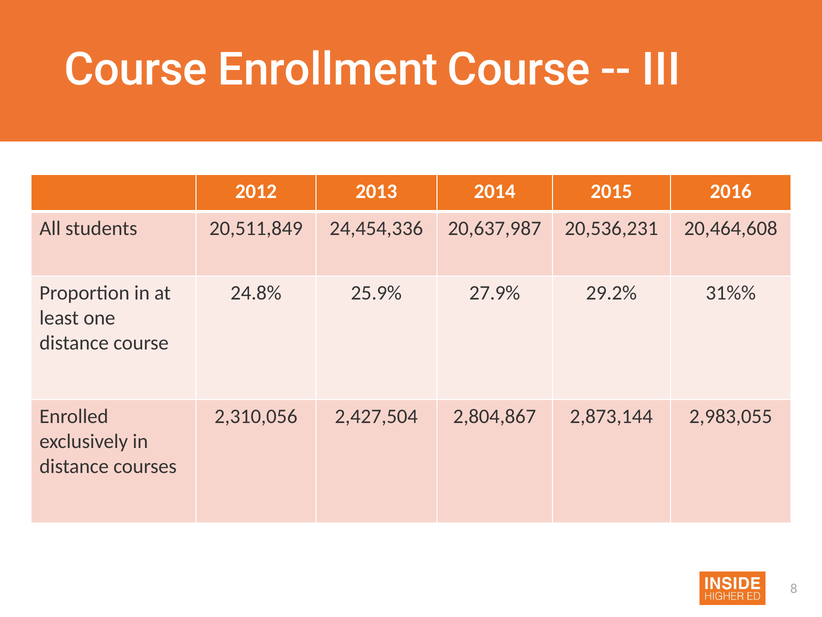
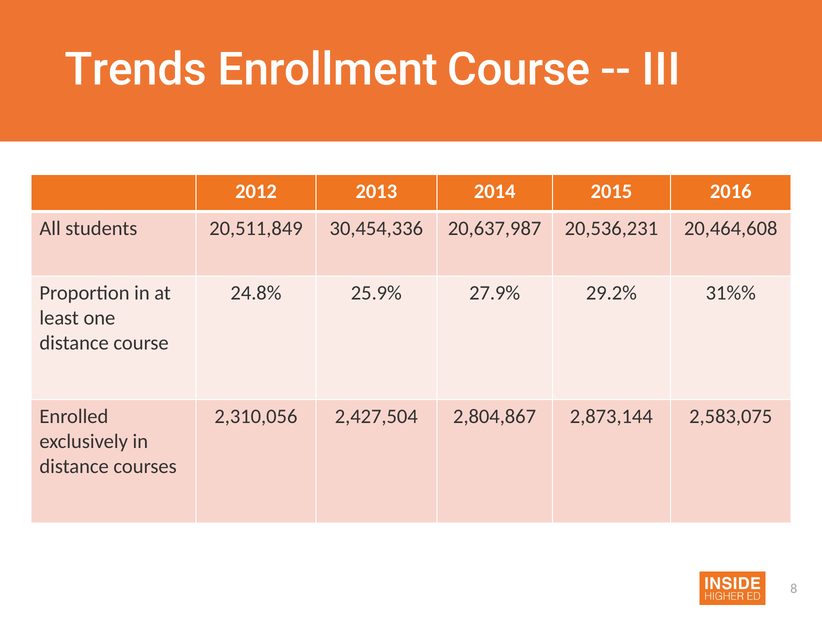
Course: Course -> Trends (136, 70)
24,454,336: 24,454,336 -> 30,454,336 (376, 228)
2,983,055: 2,983,055 -> 2,583,075 (731, 416)
